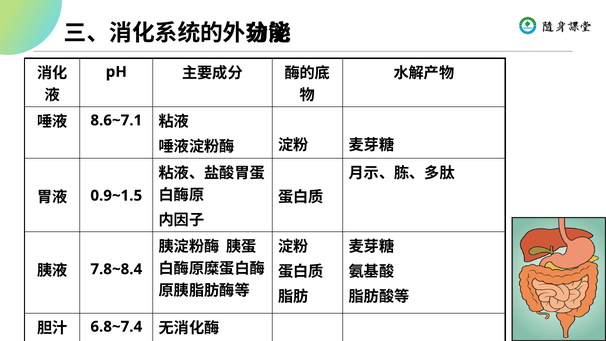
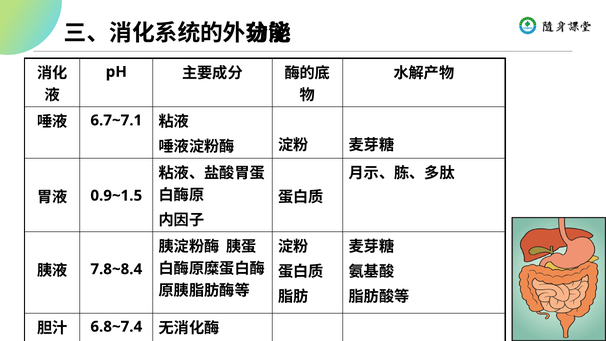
8.6~7.1: 8.6~7.1 -> 6.7~7.1 (116, 120)
